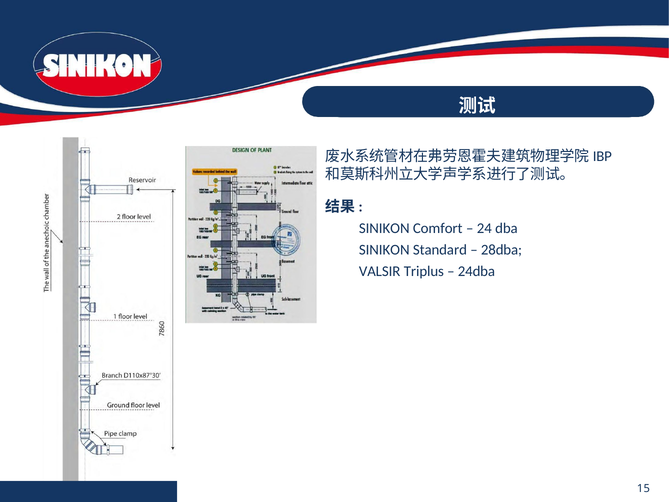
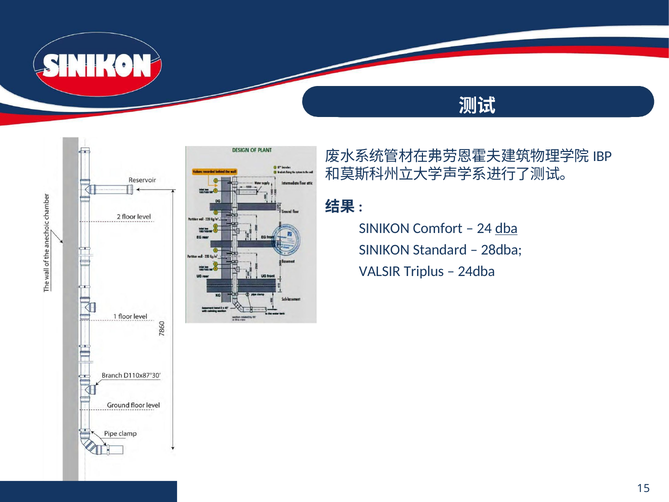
dba underline: none -> present (506, 228)
